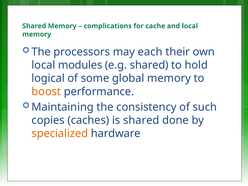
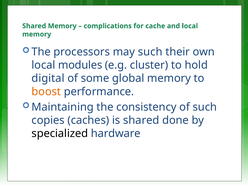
may each: each -> such (150, 52)
e.g shared: shared -> cluster (149, 65)
logical: logical -> digital (48, 78)
specialized colour: orange -> black (60, 133)
